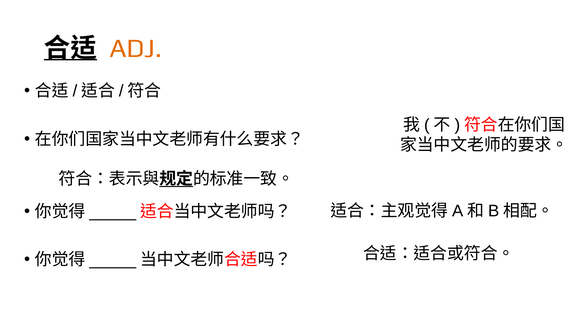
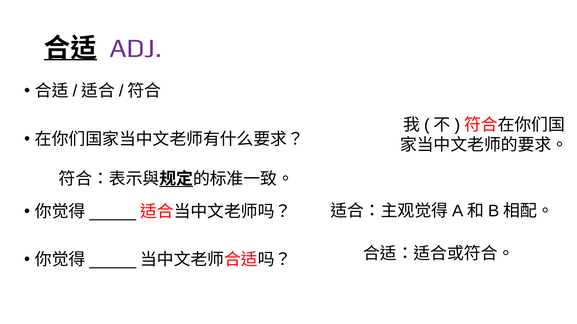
ADJ colour: orange -> purple (136, 48)
